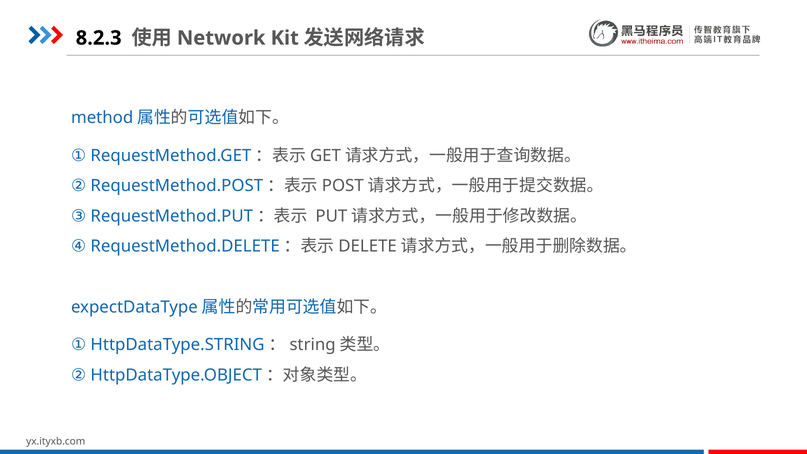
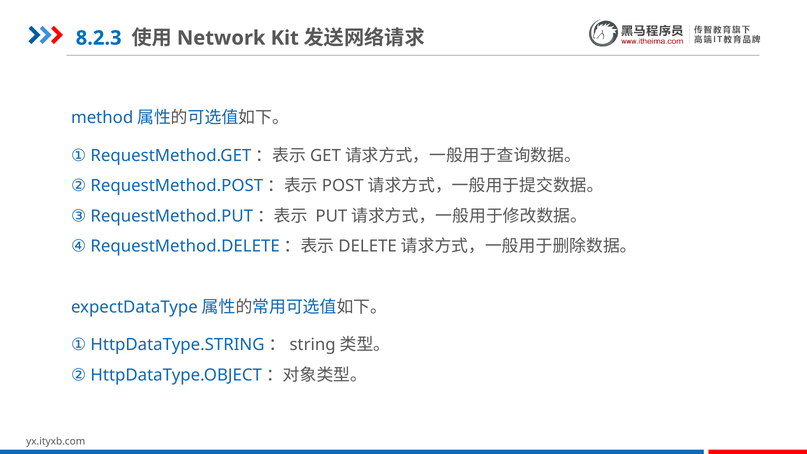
8.2.3 colour: black -> blue (99, 38)
